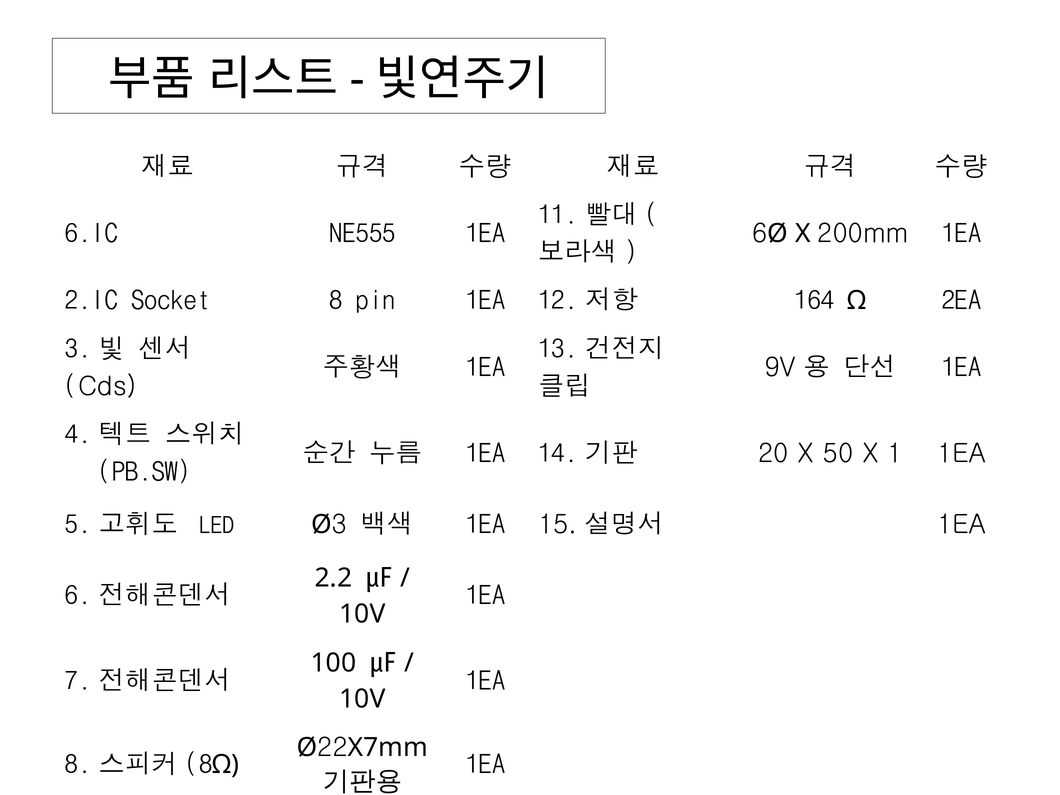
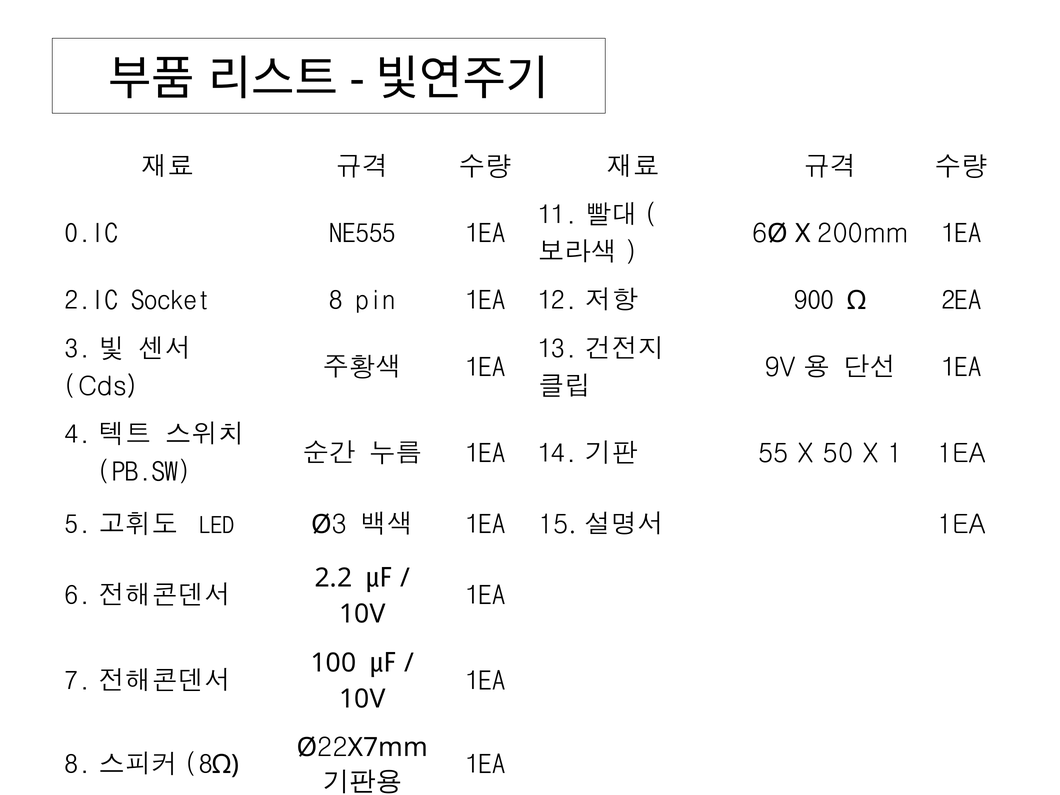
6.IC: 6.IC -> 0.IC (91, 234)
164: 164 -> 900 (814, 300)
20: 20 -> 55 (773, 453)
